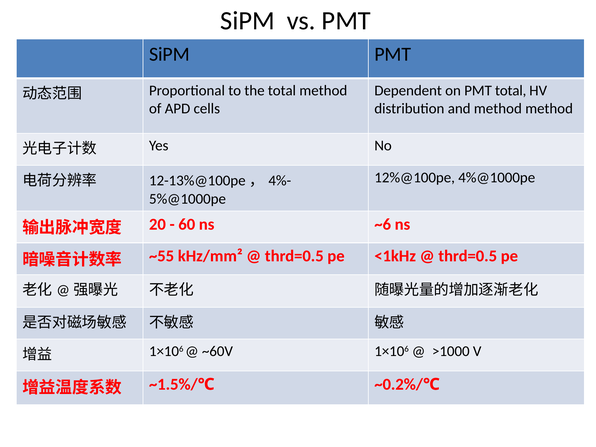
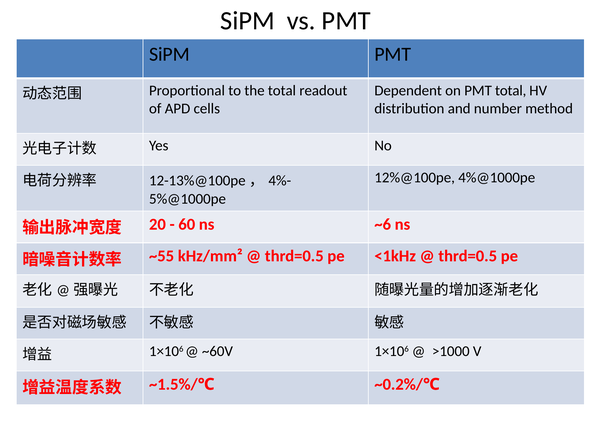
total method: method -> readout (323, 91)
and method: method -> number (498, 109)
